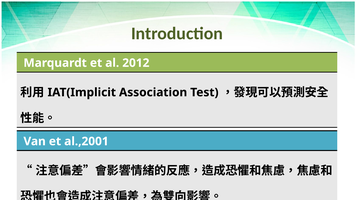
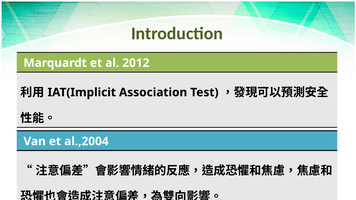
al.,2001: al.,2001 -> al.,2004 (86, 142)
